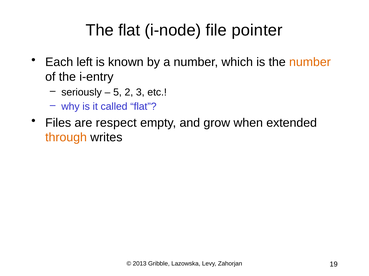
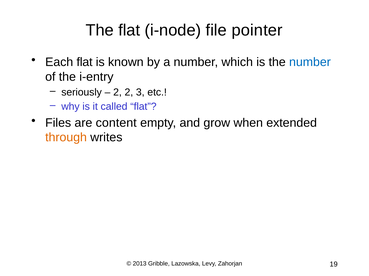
Each left: left -> flat (85, 62)
number colour: orange -> blue (310, 62)
5: 5 -> 2 (117, 93)
respect: respect -> content (116, 123)
